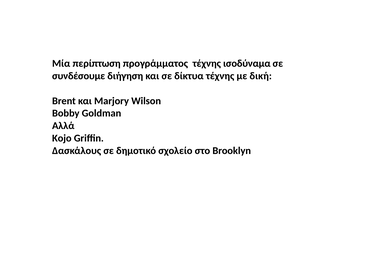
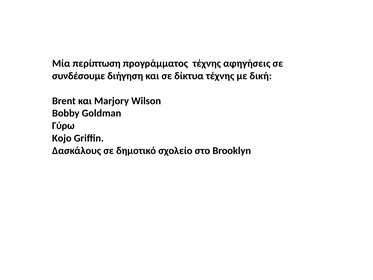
ισοδύναμα: ισοδύναμα -> αφηγήσεις (247, 63)
Αλλά: Αλλά -> Γύρω (63, 126)
